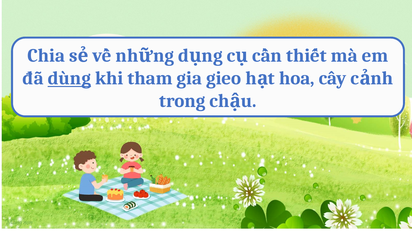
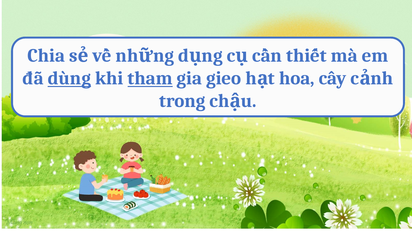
tham underline: none -> present (150, 78)
